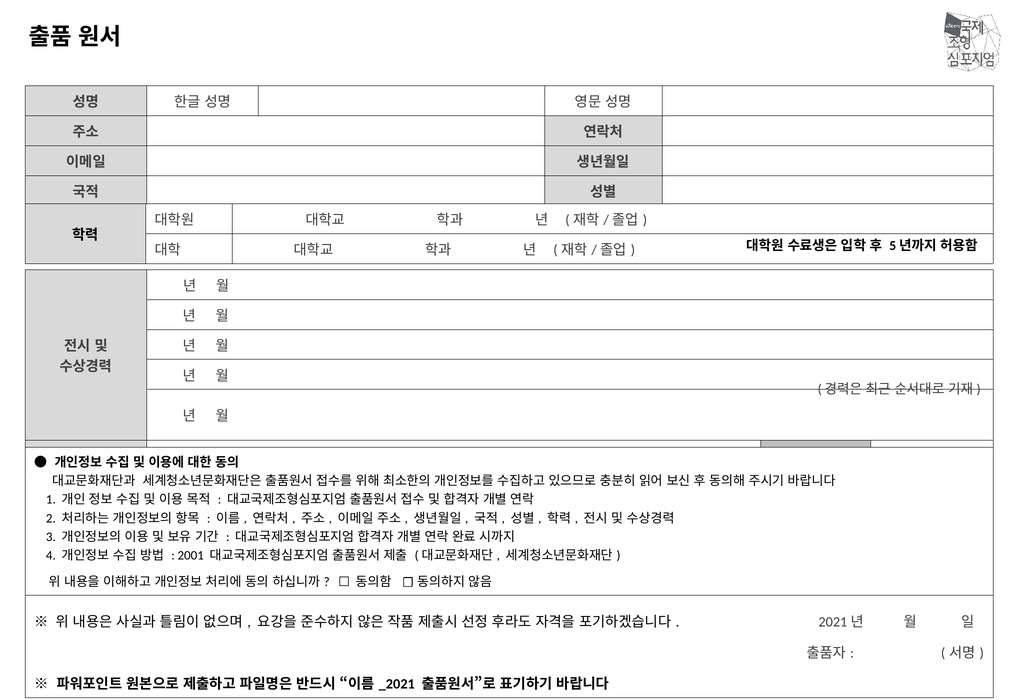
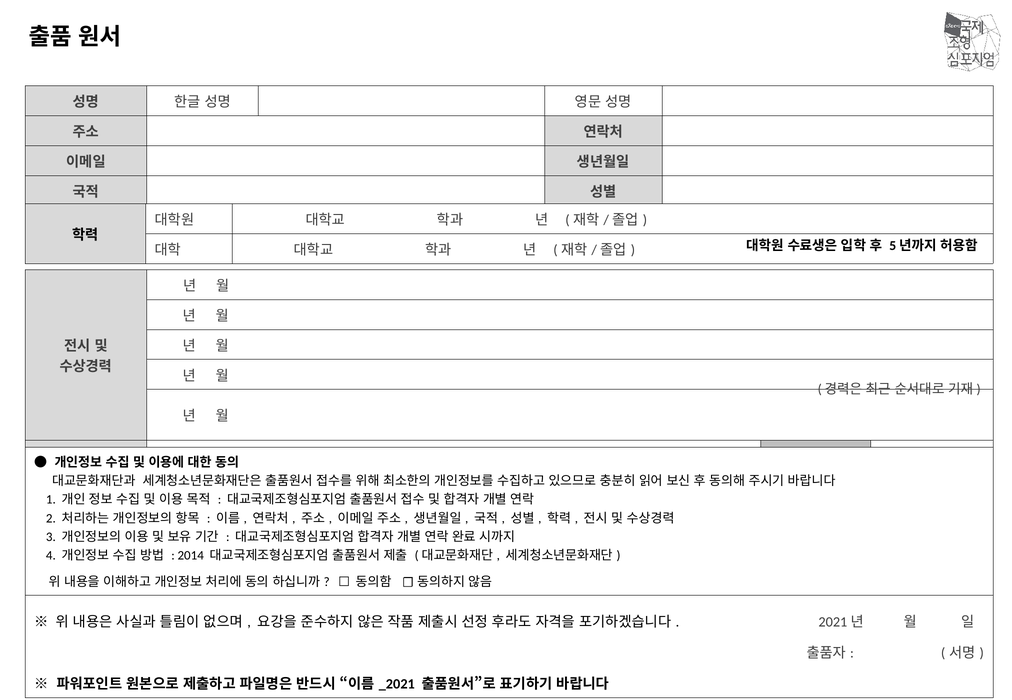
2001: 2001 -> 2014 (191, 556)
